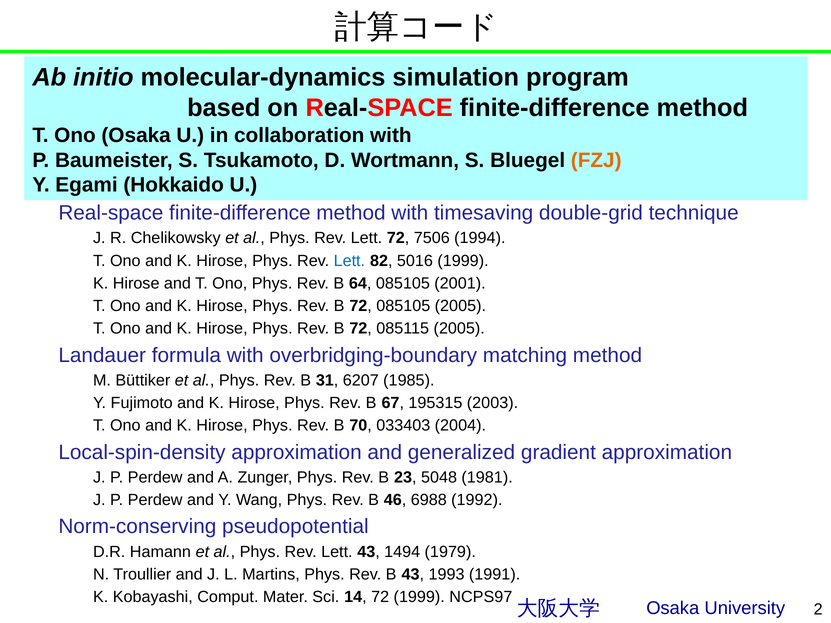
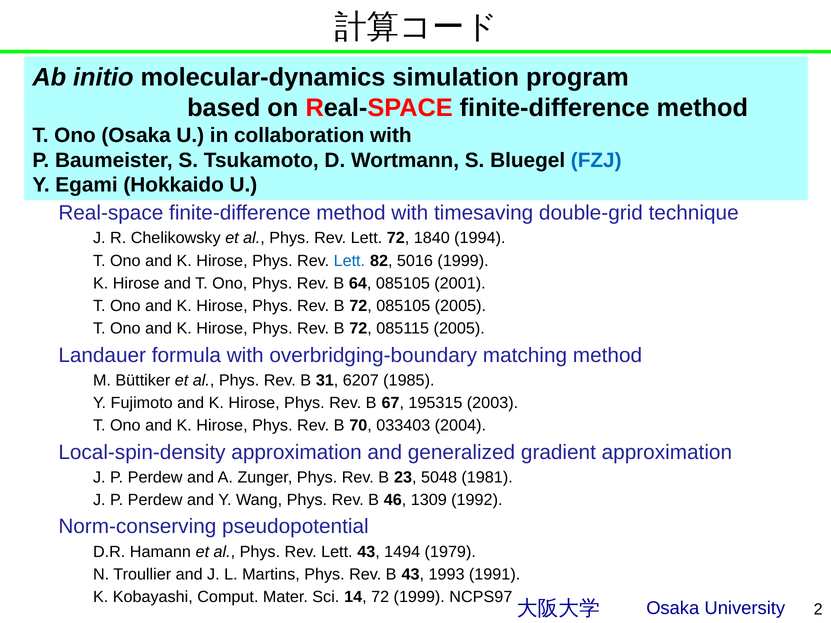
FZJ colour: orange -> blue (596, 160)
7506: 7506 -> 1840 (432, 238)
6988: 6988 -> 1309 (429, 500)
